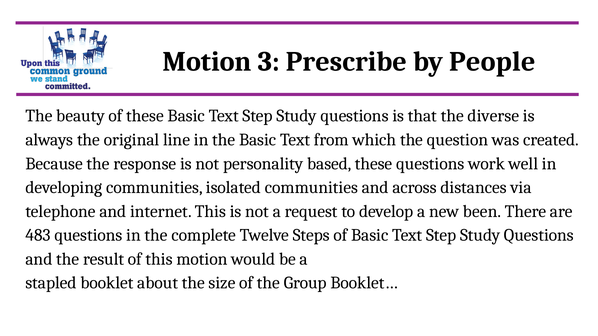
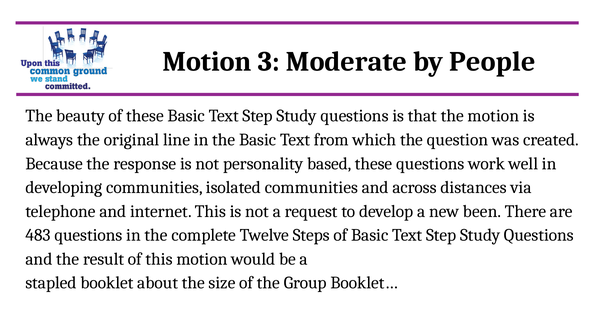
Prescribe: Prescribe -> Moderate (347, 62)
the diverse: diverse -> motion (493, 116)
